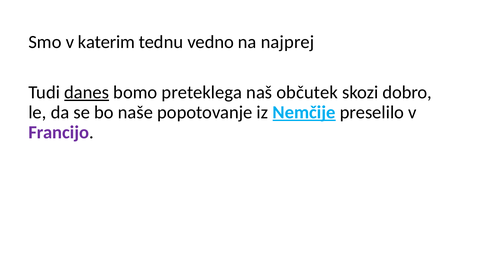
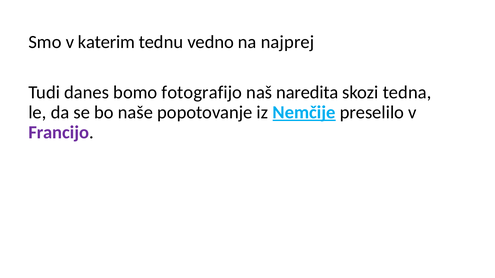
danes underline: present -> none (87, 92)
preteklega: preteklega -> fotografijo (202, 92)
občutek: občutek -> naredita (307, 92)
dobro: dobro -> tedna (407, 92)
